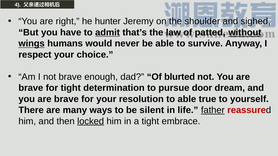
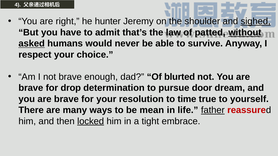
sighed underline: none -> present (256, 21)
admit underline: present -> none (108, 33)
wings: wings -> asked (32, 44)
for tight: tight -> drop (71, 88)
to able: able -> time (187, 99)
silent: silent -> mean (152, 110)
